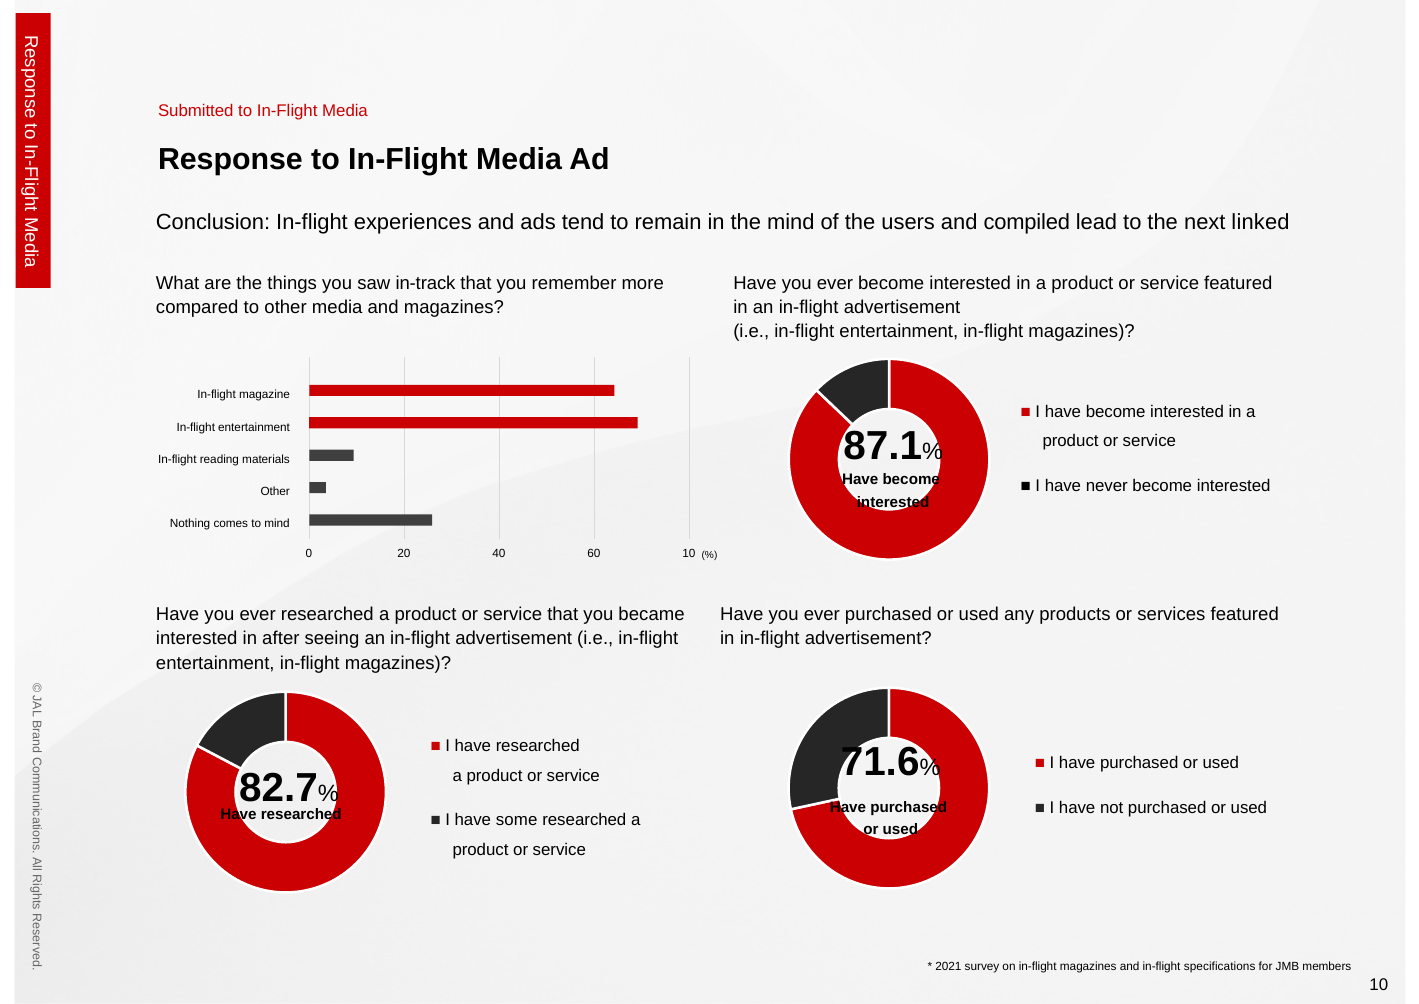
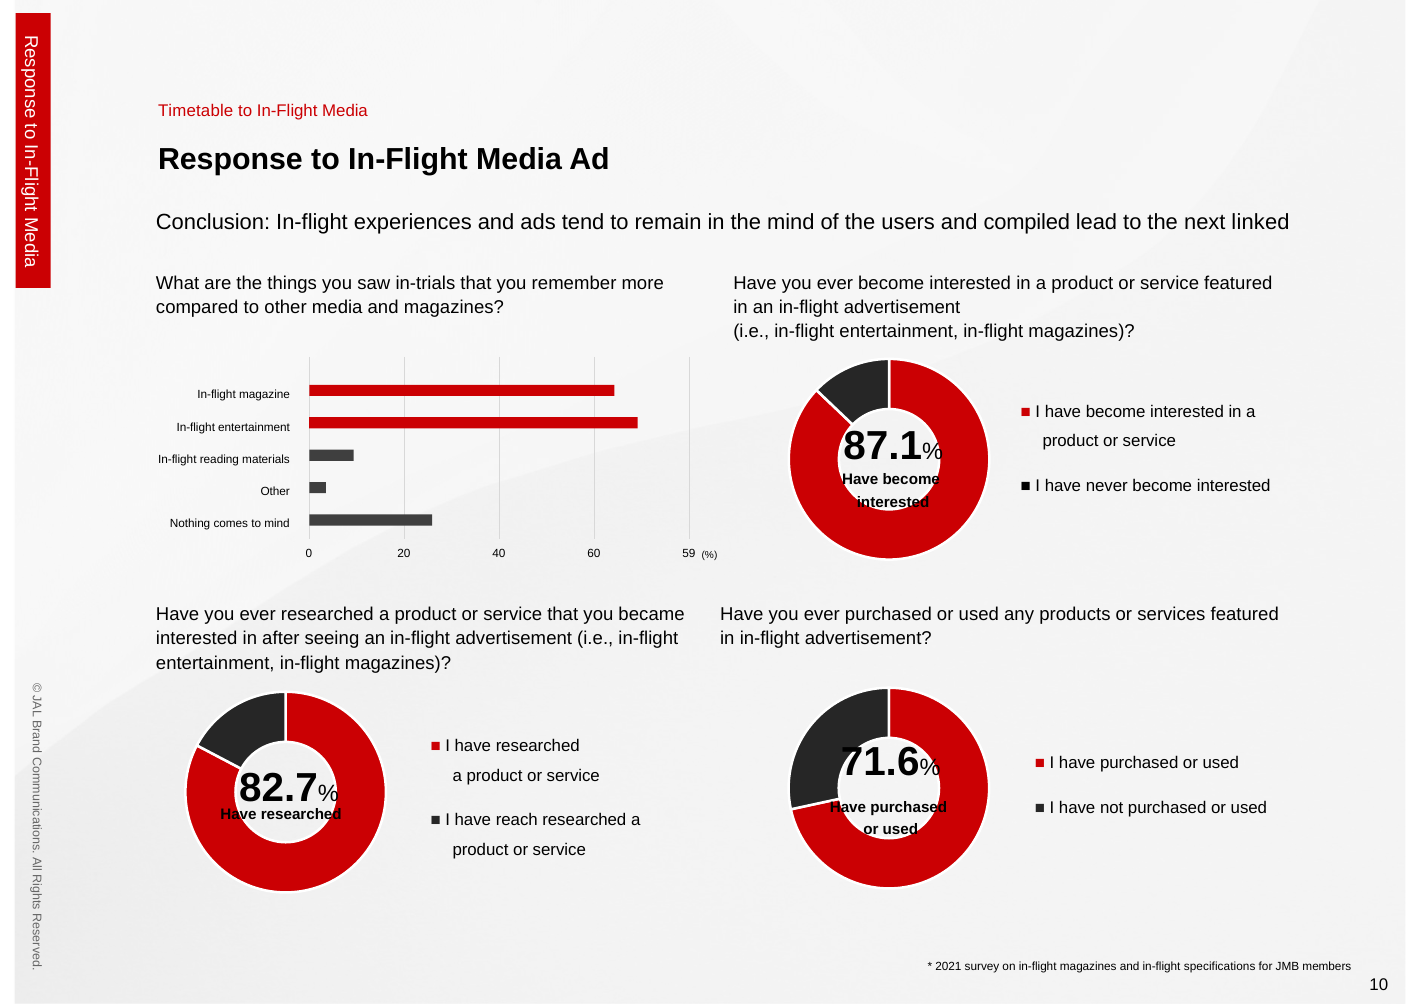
Submitted: Submitted -> Timetable (196, 111)
in-track: in-track -> in-trials (425, 283)
60 10: 10 -> 59 (689, 553)
some: some -> reach (517, 820)
